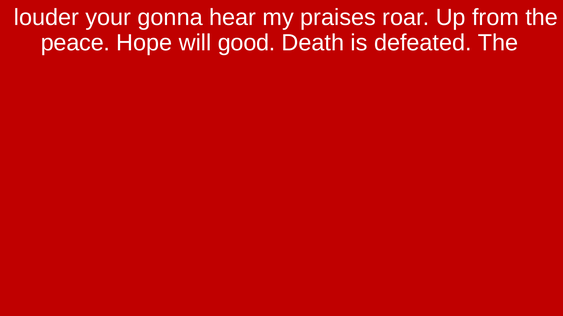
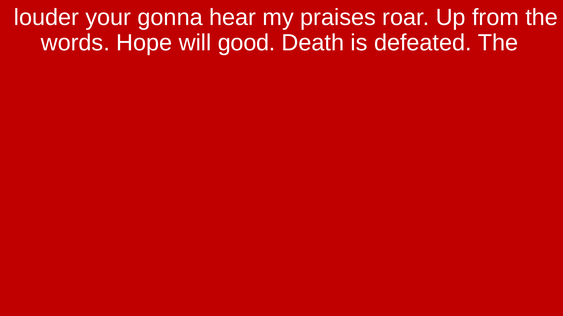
peace: peace -> words (75, 43)
